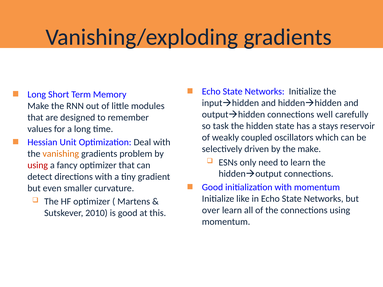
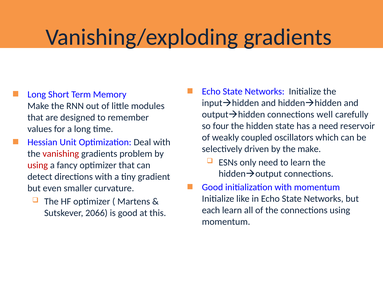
task: task -> four (221, 126)
a stays: stays -> need (328, 126)
vanishing colour: orange -> red (61, 154)
over: over -> each (211, 210)
2010: 2010 -> 2066 (96, 213)
